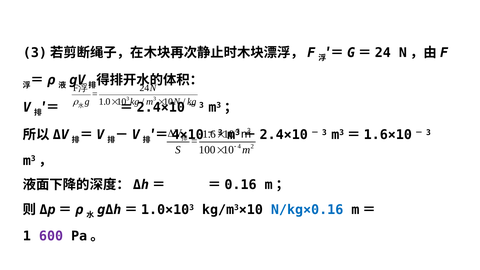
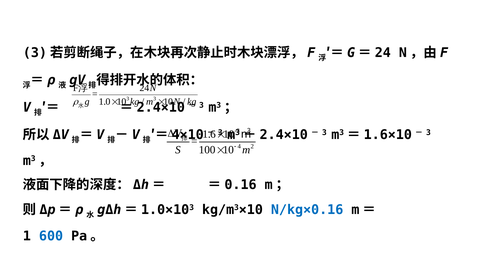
600 colour: purple -> blue (51, 236)
